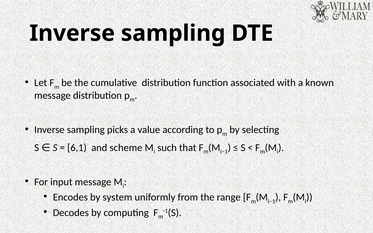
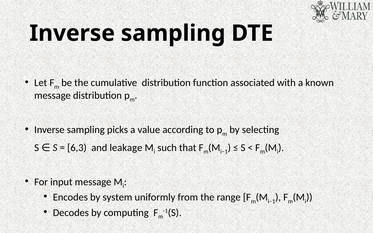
6,1: 6,1 -> 6,3 (77, 148)
scheme: scheme -> leakage (126, 148)
